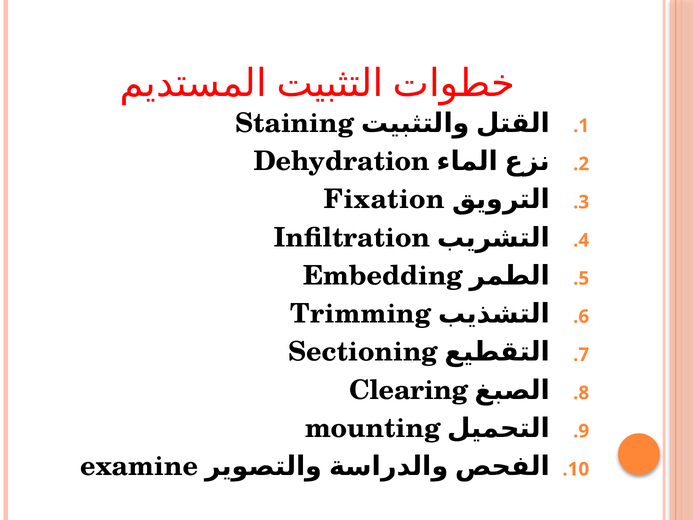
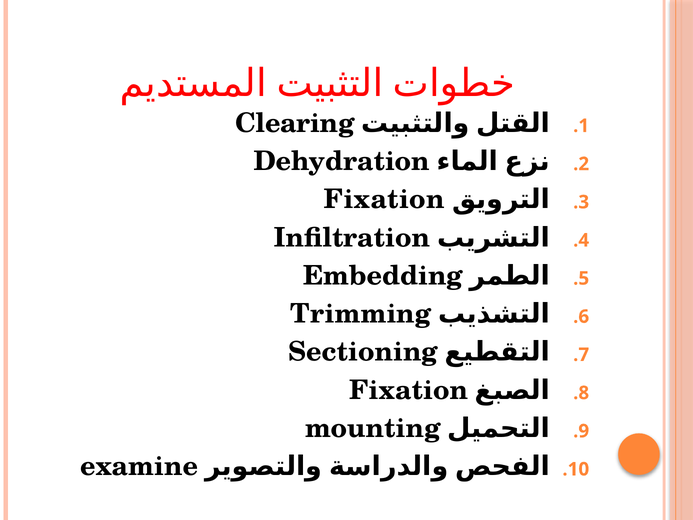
Staining: Staining -> Clearing (295, 123)
Clearing: Clearing -> Fixation (409, 390)
